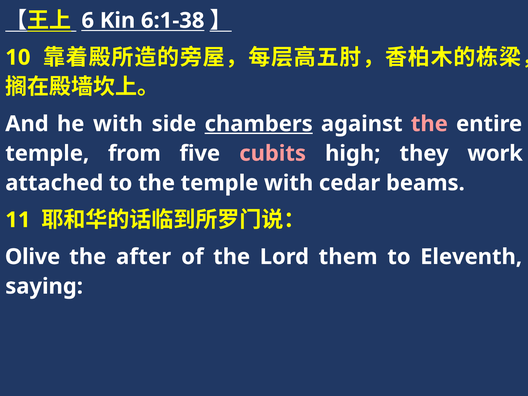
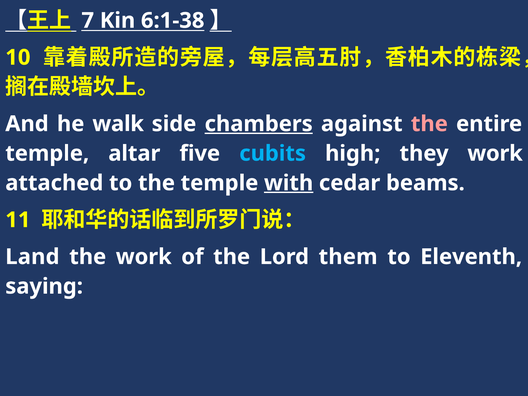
6: 6 -> 7 (88, 21)
he with: with -> walk (118, 124)
from: from -> altar (134, 153)
cubits colour: pink -> light blue (273, 153)
with underline: none -> present (289, 183)
Olive: Olive -> Land (32, 257)
the after: after -> work (144, 257)
